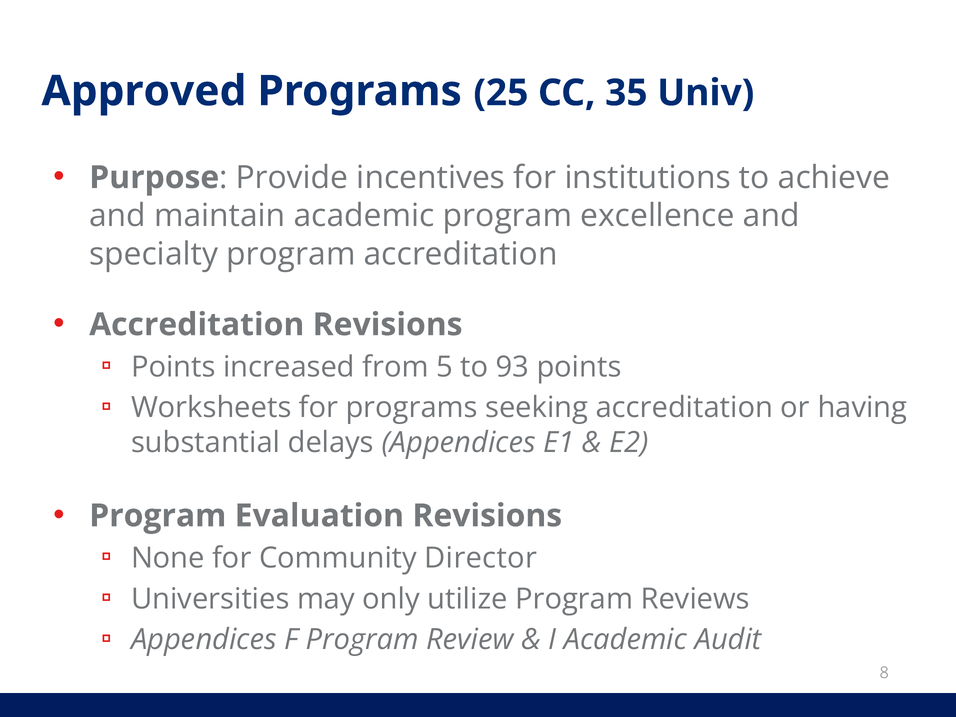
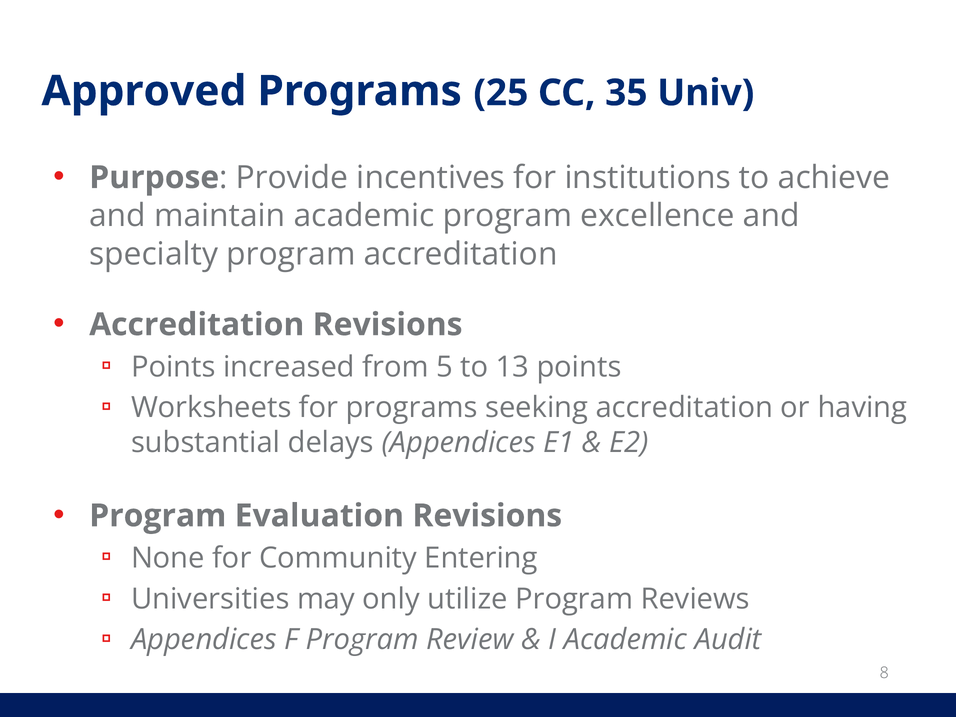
93: 93 -> 13 (512, 367)
Director: Director -> Entering (481, 558)
